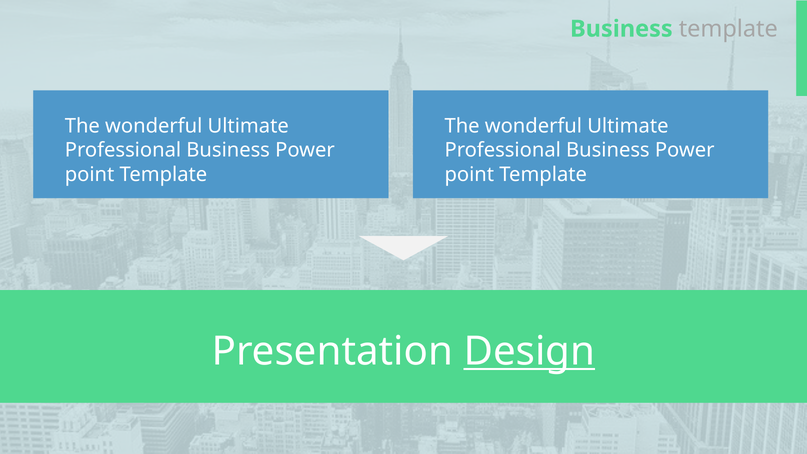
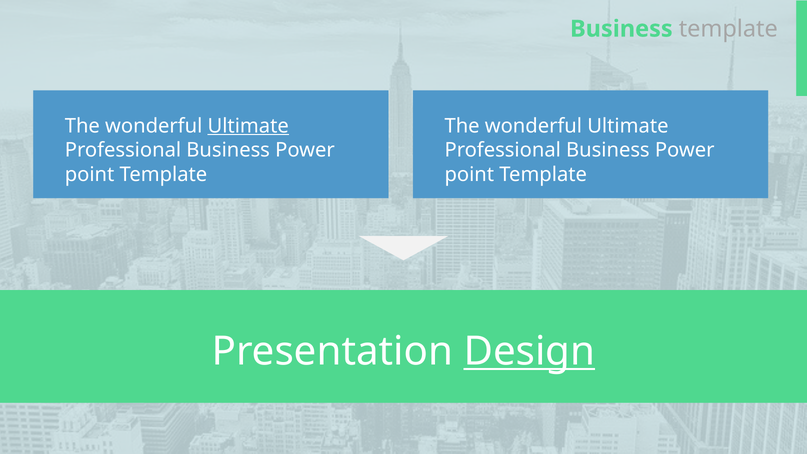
Ultimate underline: none -> present (248, 126)
